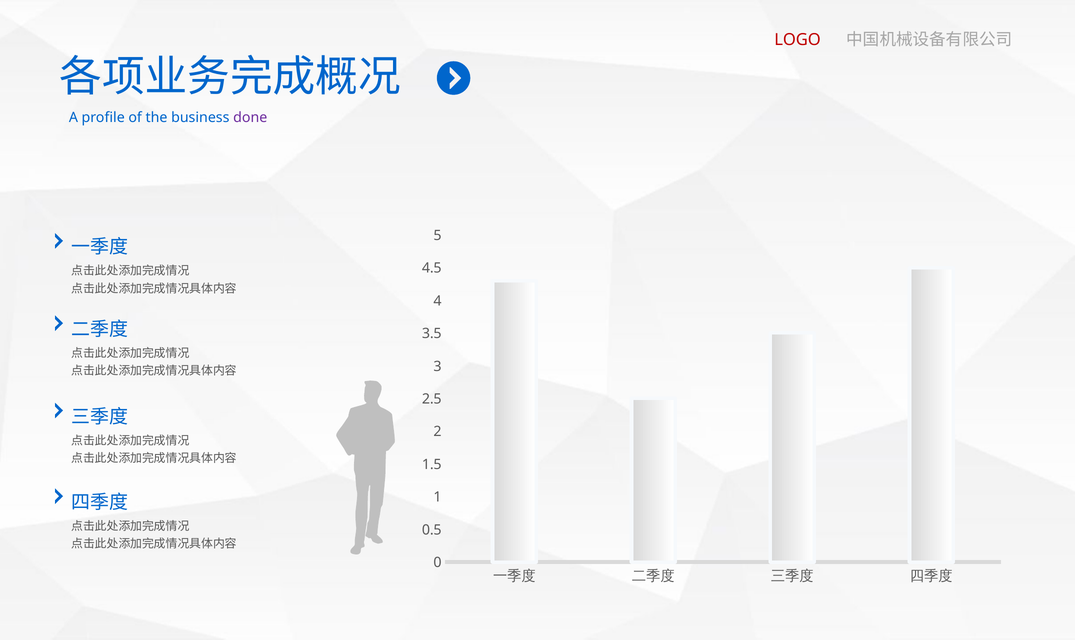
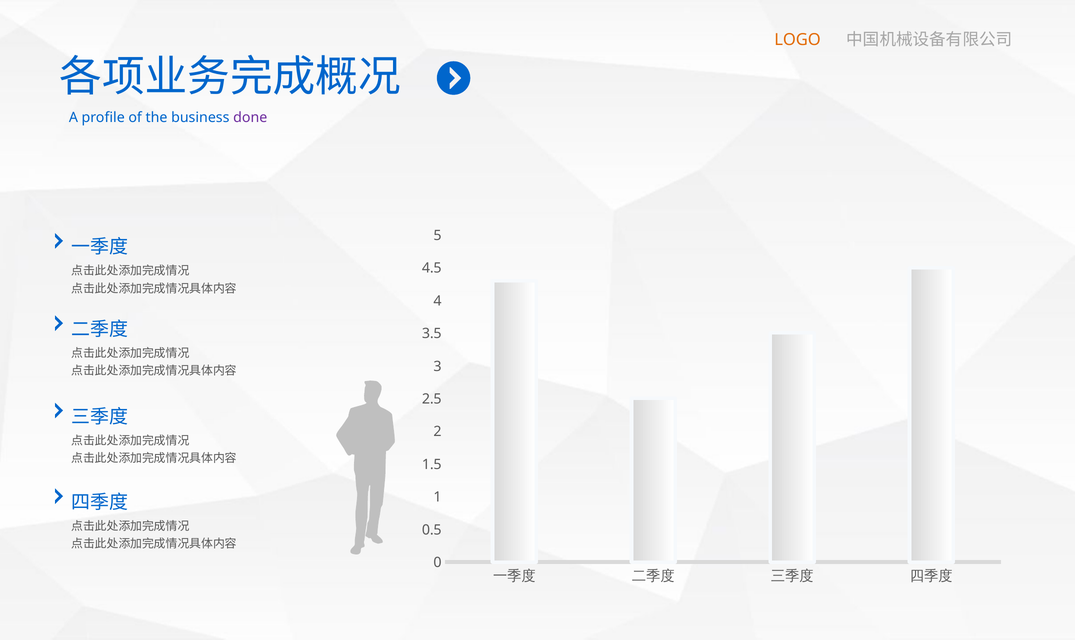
LOGO colour: red -> orange (798, 40)
